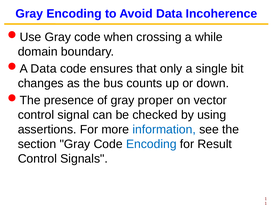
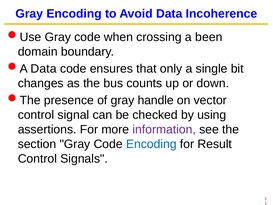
while: while -> been (209, 37)
proper: proper -> handle (156, 100)
information colour: blue -> purple (164, 129)
